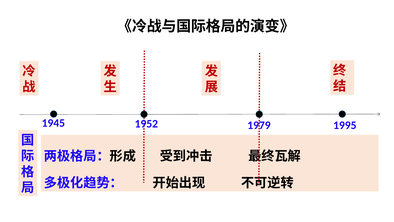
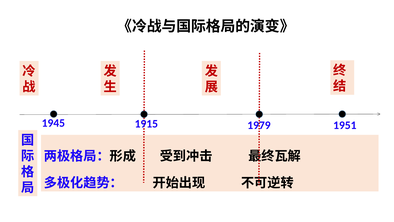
1952: 1952 -> 1915 (146, 124)
1995: 1995 -> 1951 (345, 125)
